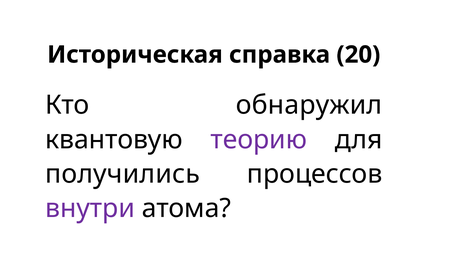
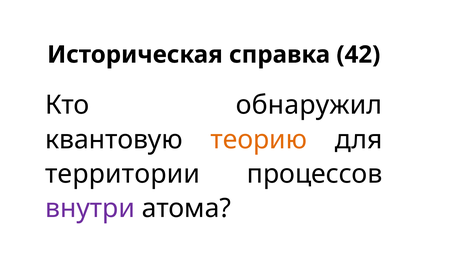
20: 20 -> 42 (358, 55)
теорию colour: purple -> orange (259, 140)
получились: получились -> территории (122, 174)
